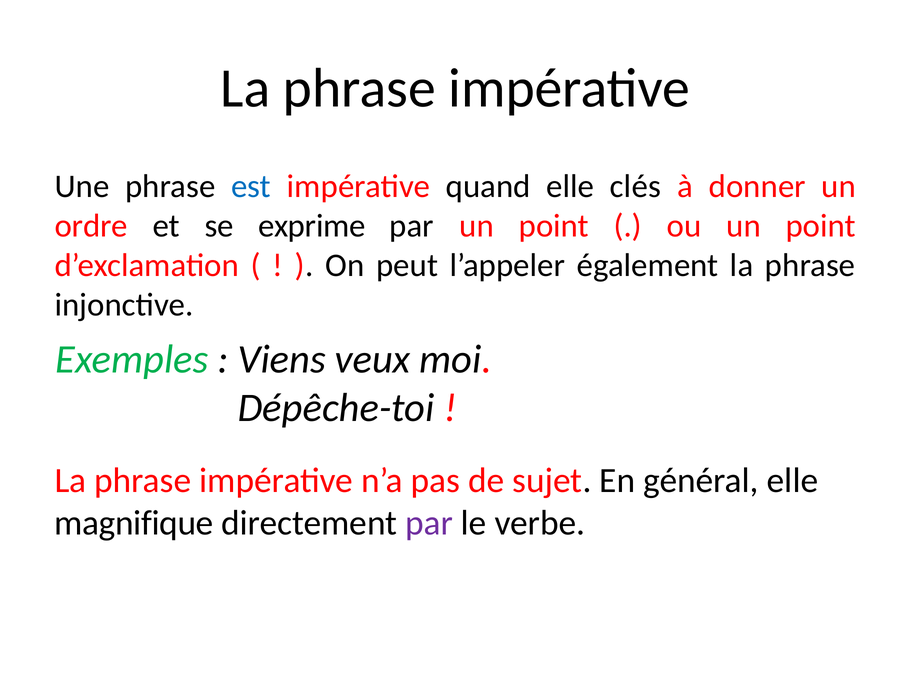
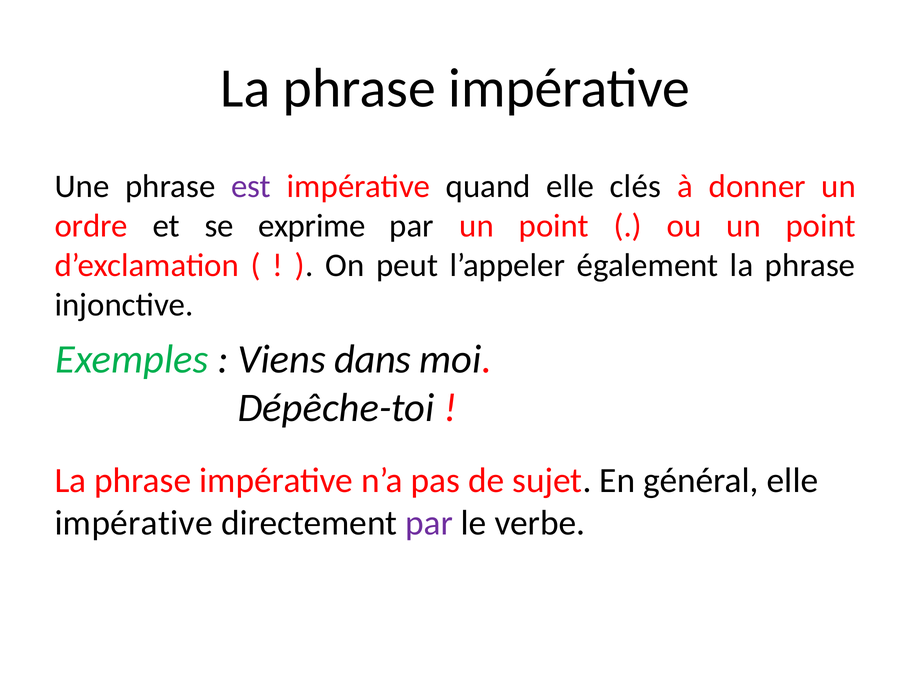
est colour: blue -> purple (251, 186)
veux: veux -> dans (373, 359)
magnifique: magnifique -> impérative (134, 522)
